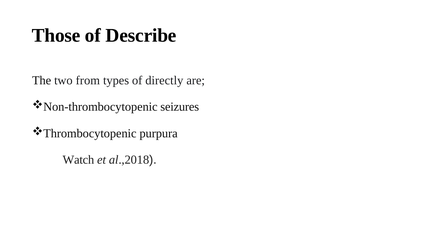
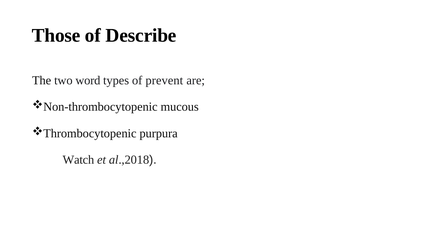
from: from -> word (88, 80)
directly: directly -> prevent (164, 80)
seizures: seizures -> mucous (180, 107)
